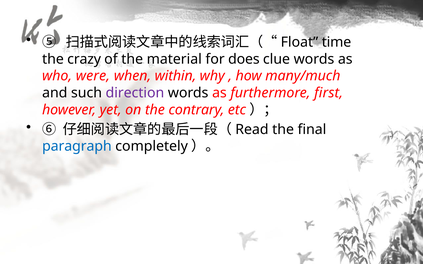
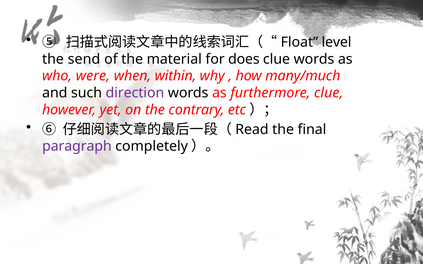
time: time -> level (337, 42)
crazy: crazy -> send (84, 59)
furthermore first: first -> clue (329, 93)
paragraph colour: blue -> purple (77, 147)
